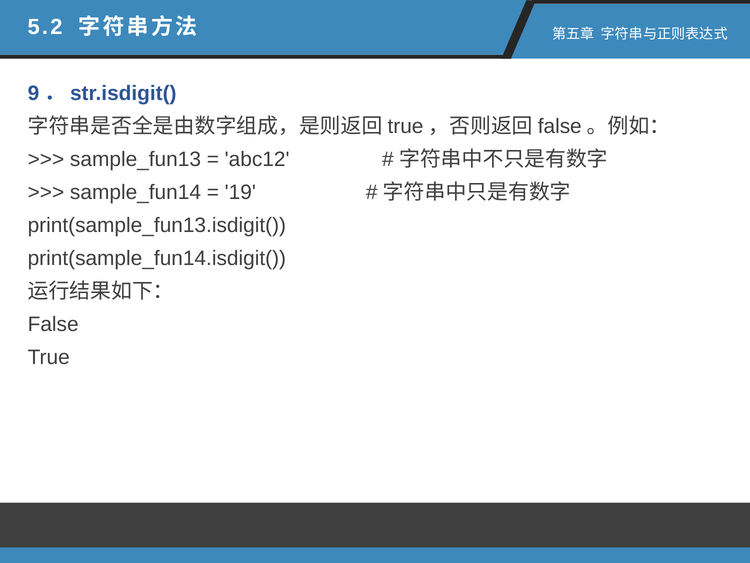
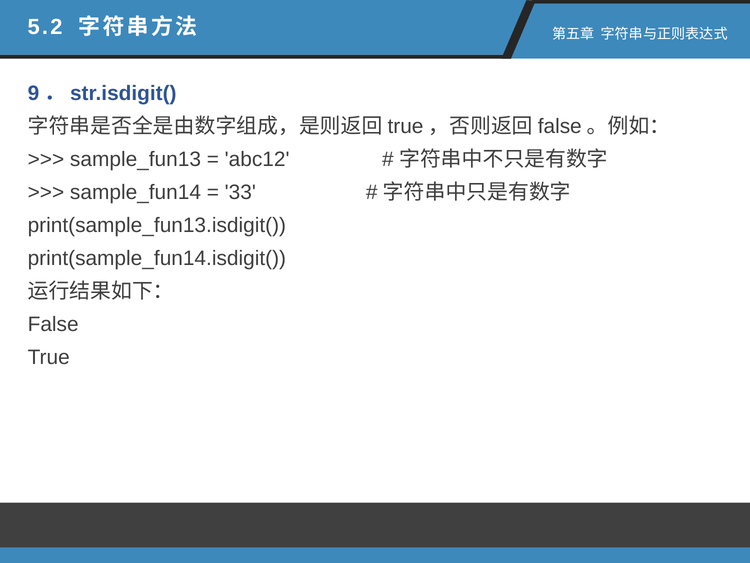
19: 19 -> 33 (240, 192)
